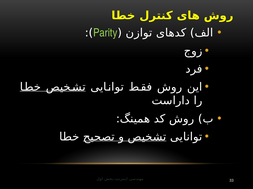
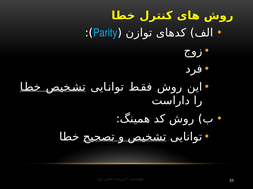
Parity colour: light green -> light blue (105, 33)
